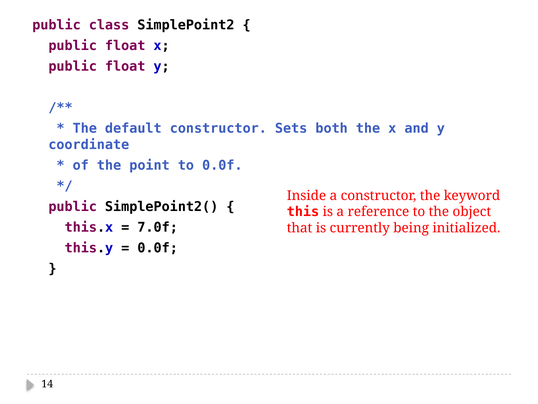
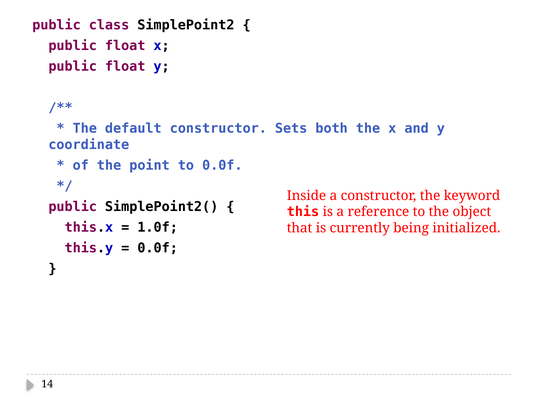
7.0f: 7.0f -> 1.0f (158, 227)
